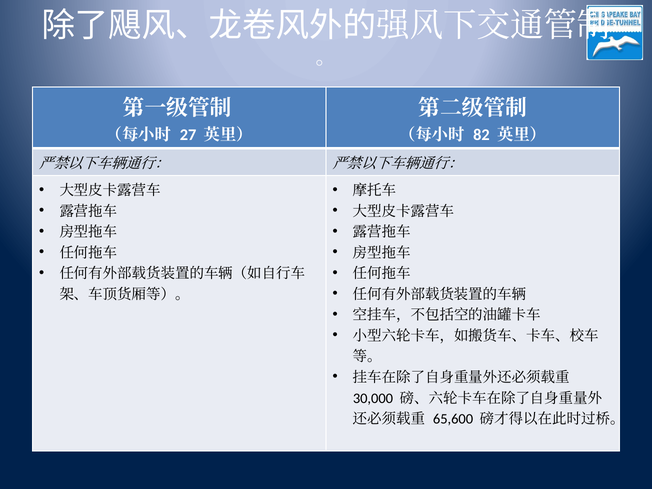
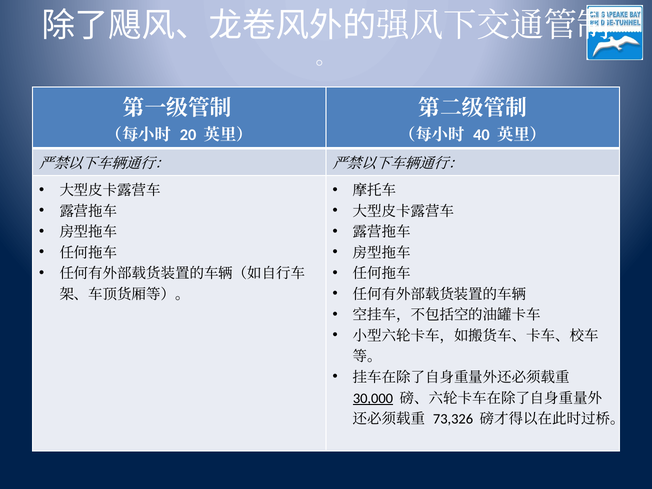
27: 27 -> 20 (188, 135)
82: 82 -> 40 (481, 135)
30,000 underline: none -> present (373, 398)
65,600: 65,600 -> 73,326 (453, 419)
